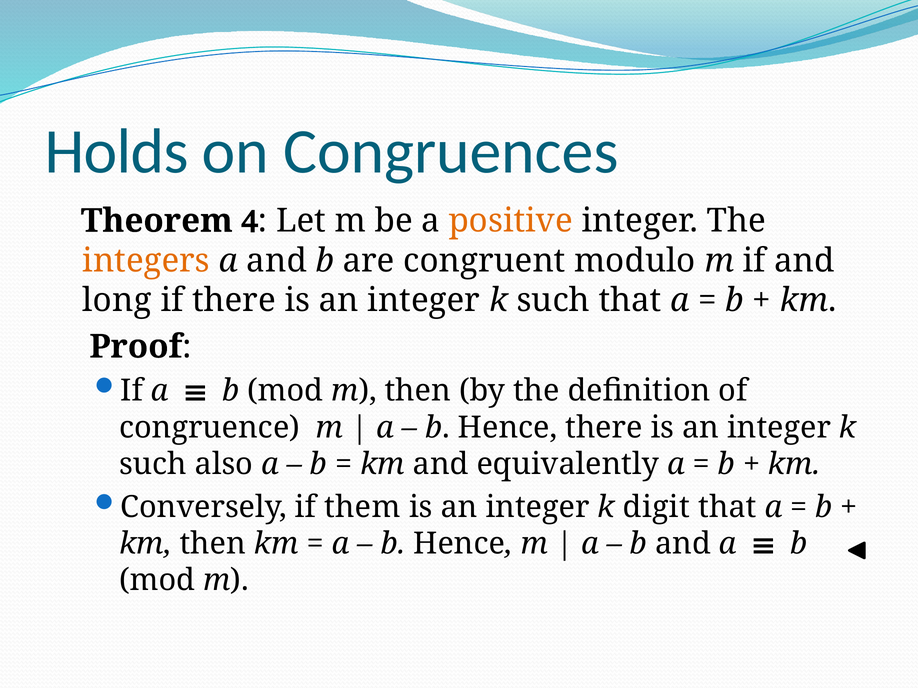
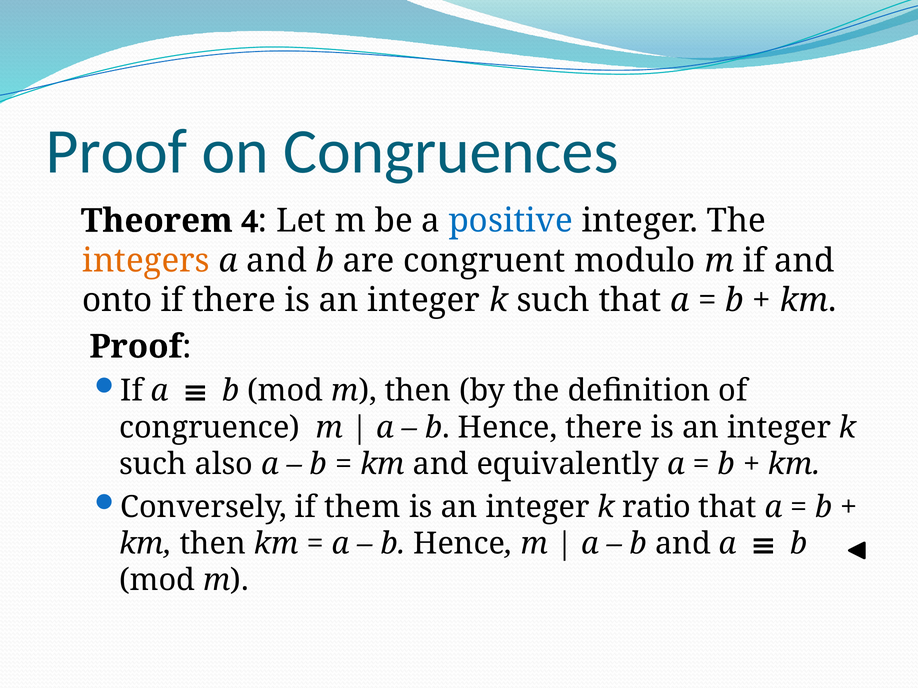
Holds: Holds -> Proof (117, 152)
positive colour: orange -> blue (511, 221)
long: long -> onto (117, 301)
digit: digit -> ratio (657, 507)
